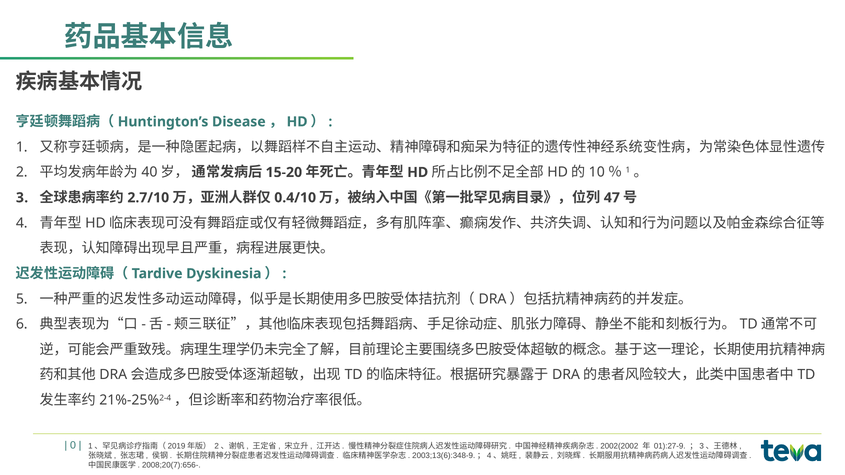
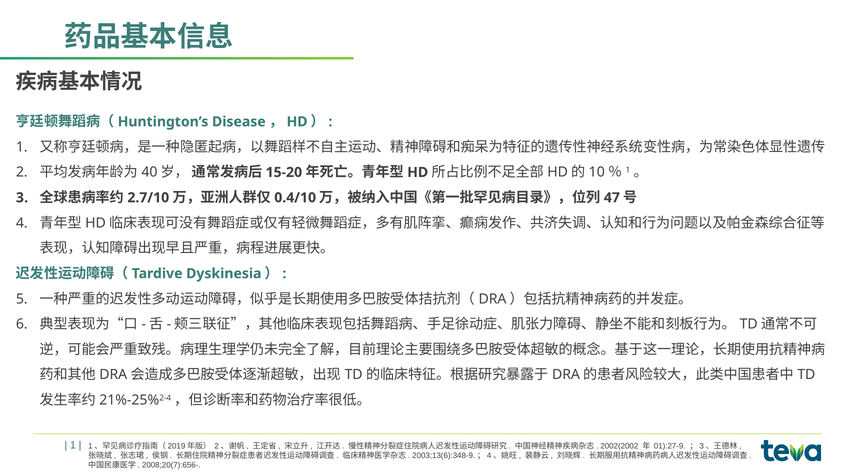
0: 0 -> 1 (73, 445)
